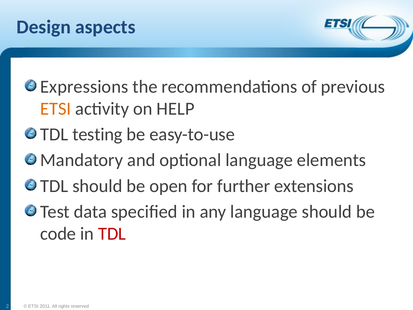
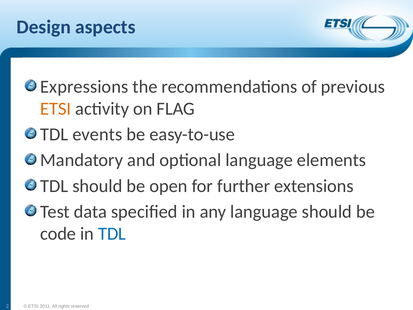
HELP: HELP -> FLAG (176, 109)
testing: testing -> events (97, 134)
TDL colour: red -> blue (112, 234)
